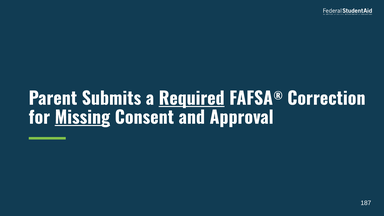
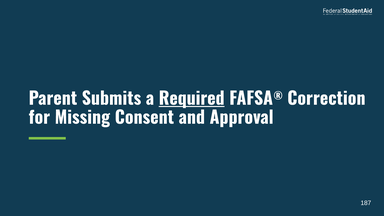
Missing underline: present -> none (82, 118)
